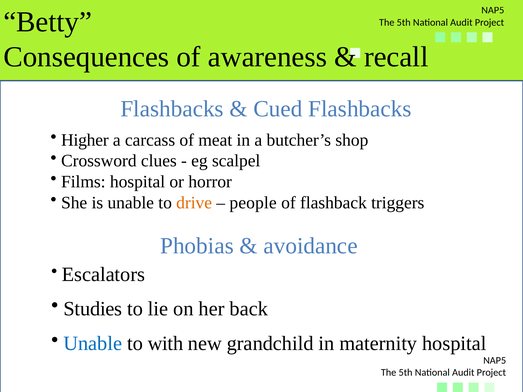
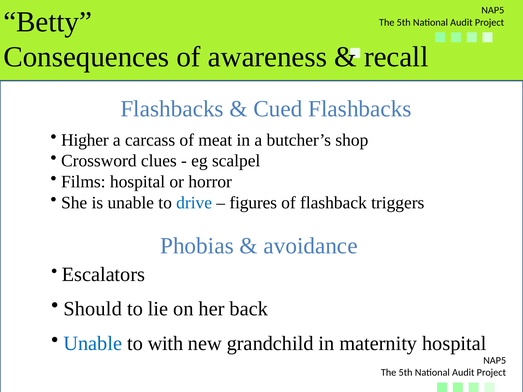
drive colour: orange -> blue (194, 203)
people: people -> figures (253, 203)
Studies: Studies -> Should (93, 309)
